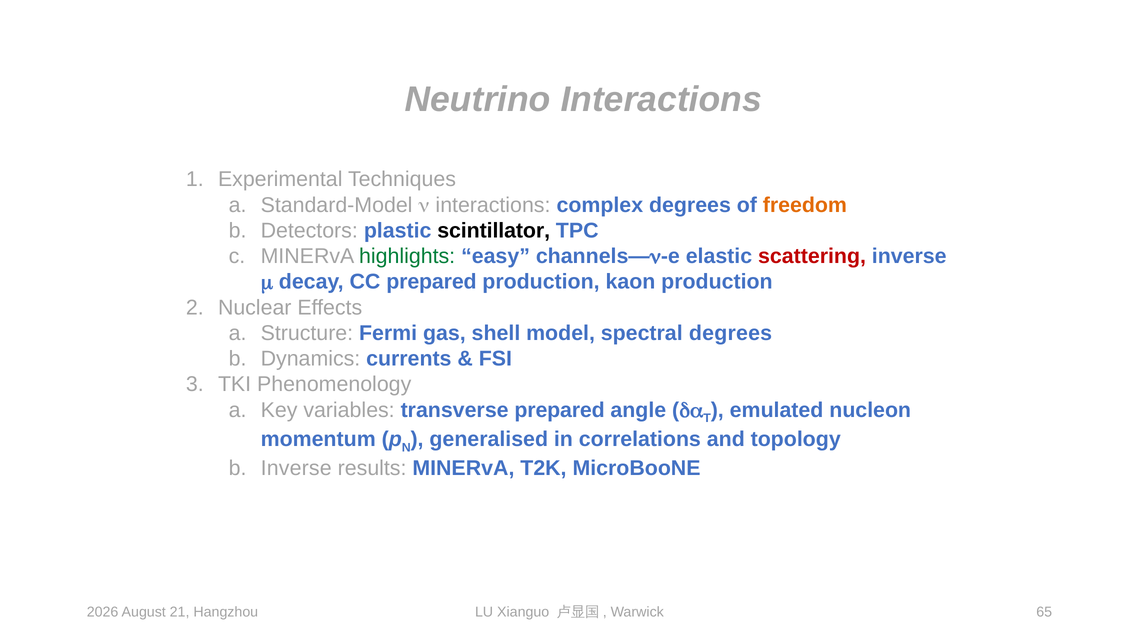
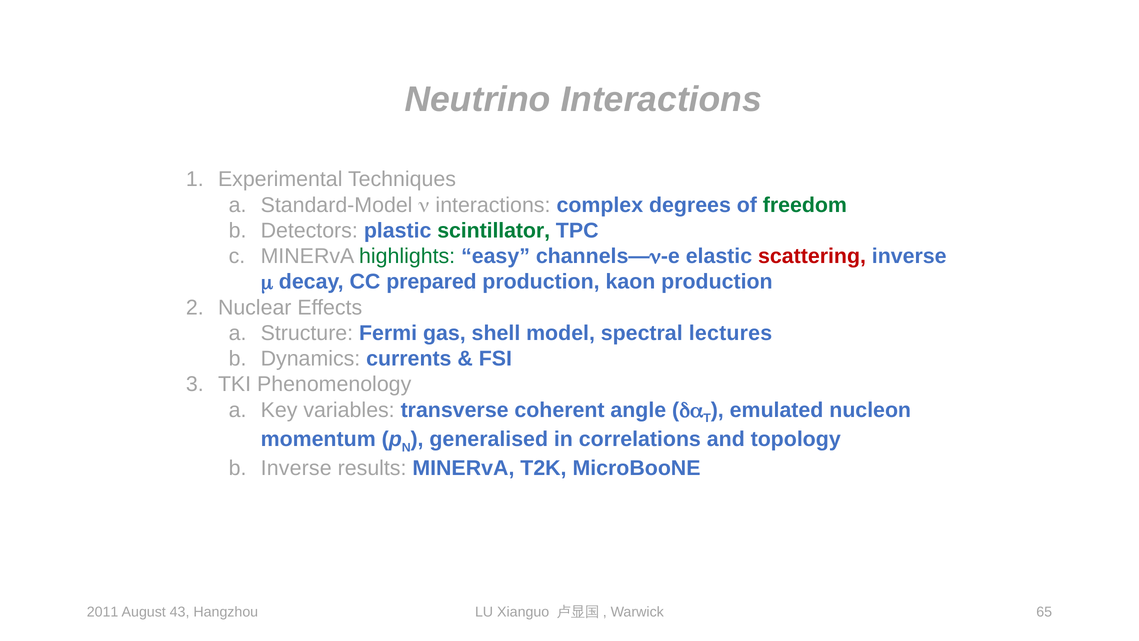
freedom colour: orange -> green (805, 205)
scintillator colour: black -> green (494, 230)
spectral degrees: degrees -> lectures (731, 333)
transverse prepared: prepared -> coherent (560, 410)
2026: 2026 -> 2011 (103, 612)
21: 21 -> 43 (180, 612)
